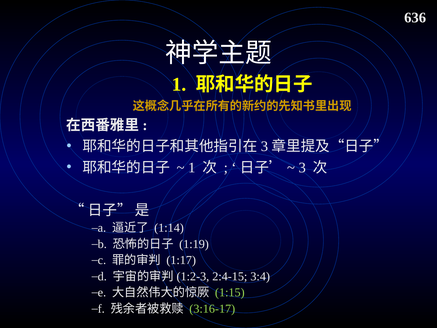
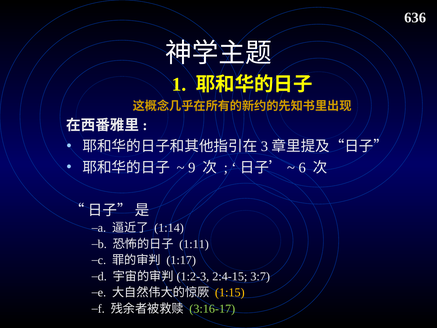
1: 1 -> 9 (192, 167)
3: 3 -> 6 (302, 167)
1:19: 1:19 -> 1:11 (194, 244)
3:4: 3:4 -> 3:7 (260, 276)
1:15 colour: light green -> yellow (230, 292)
